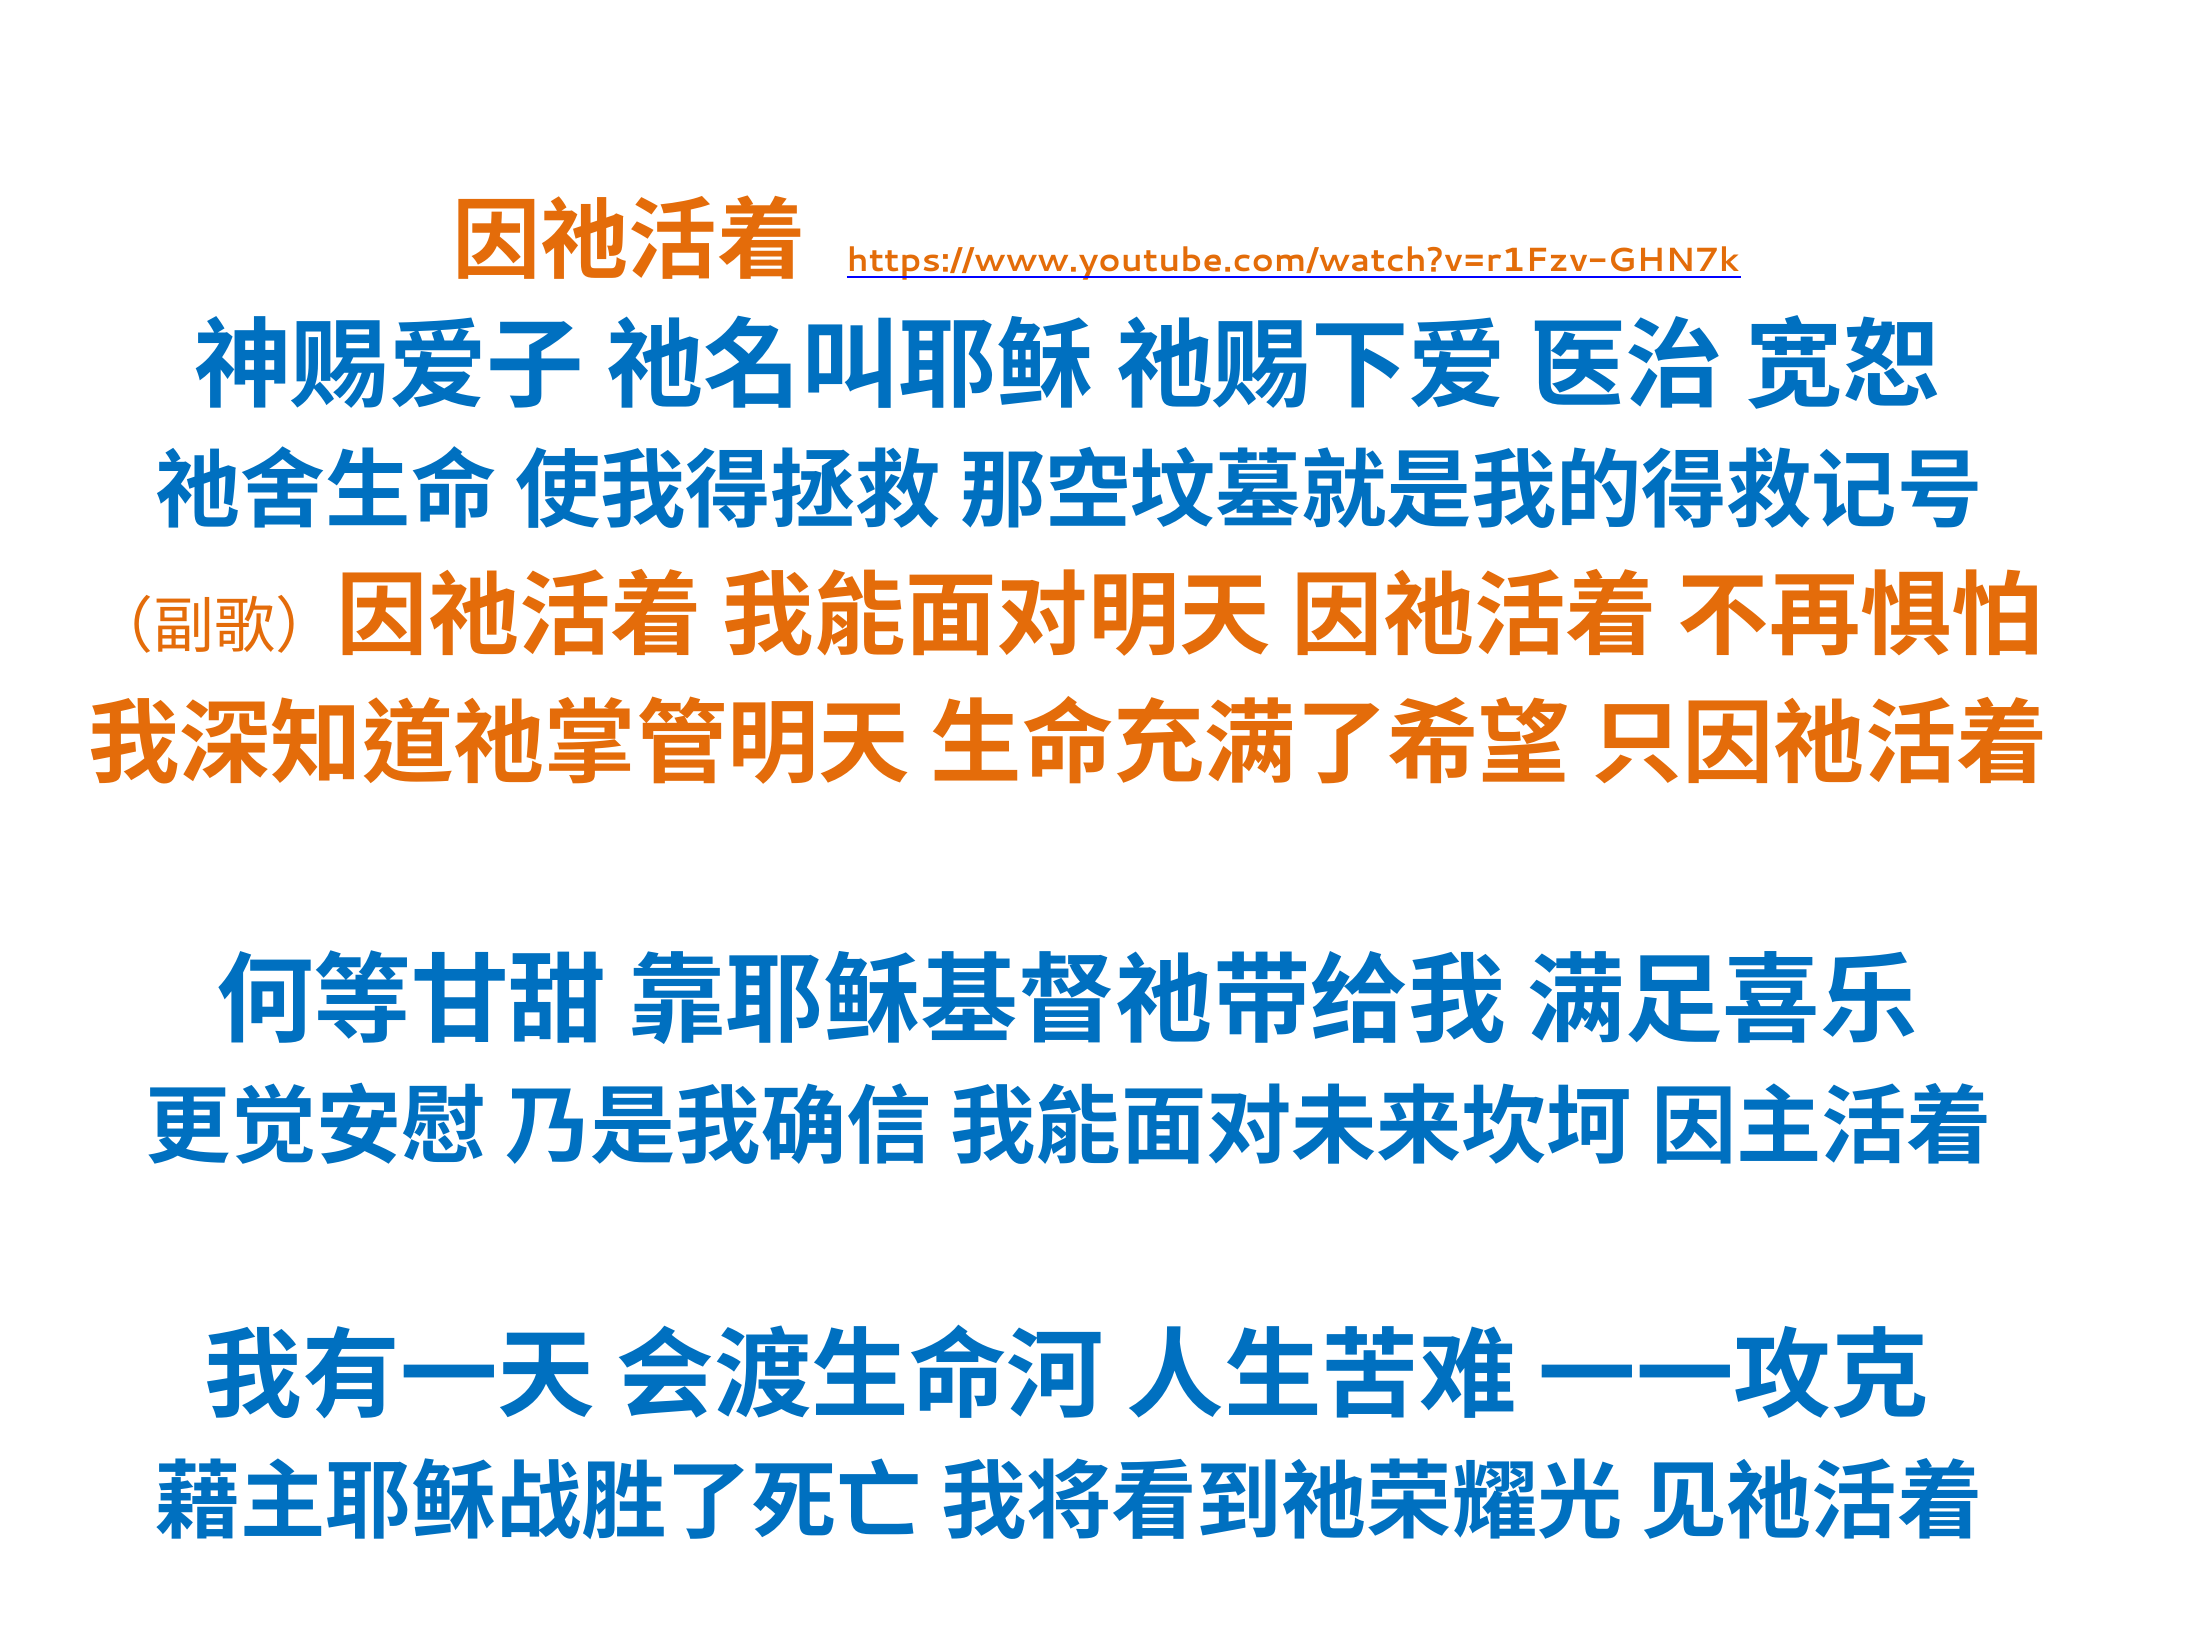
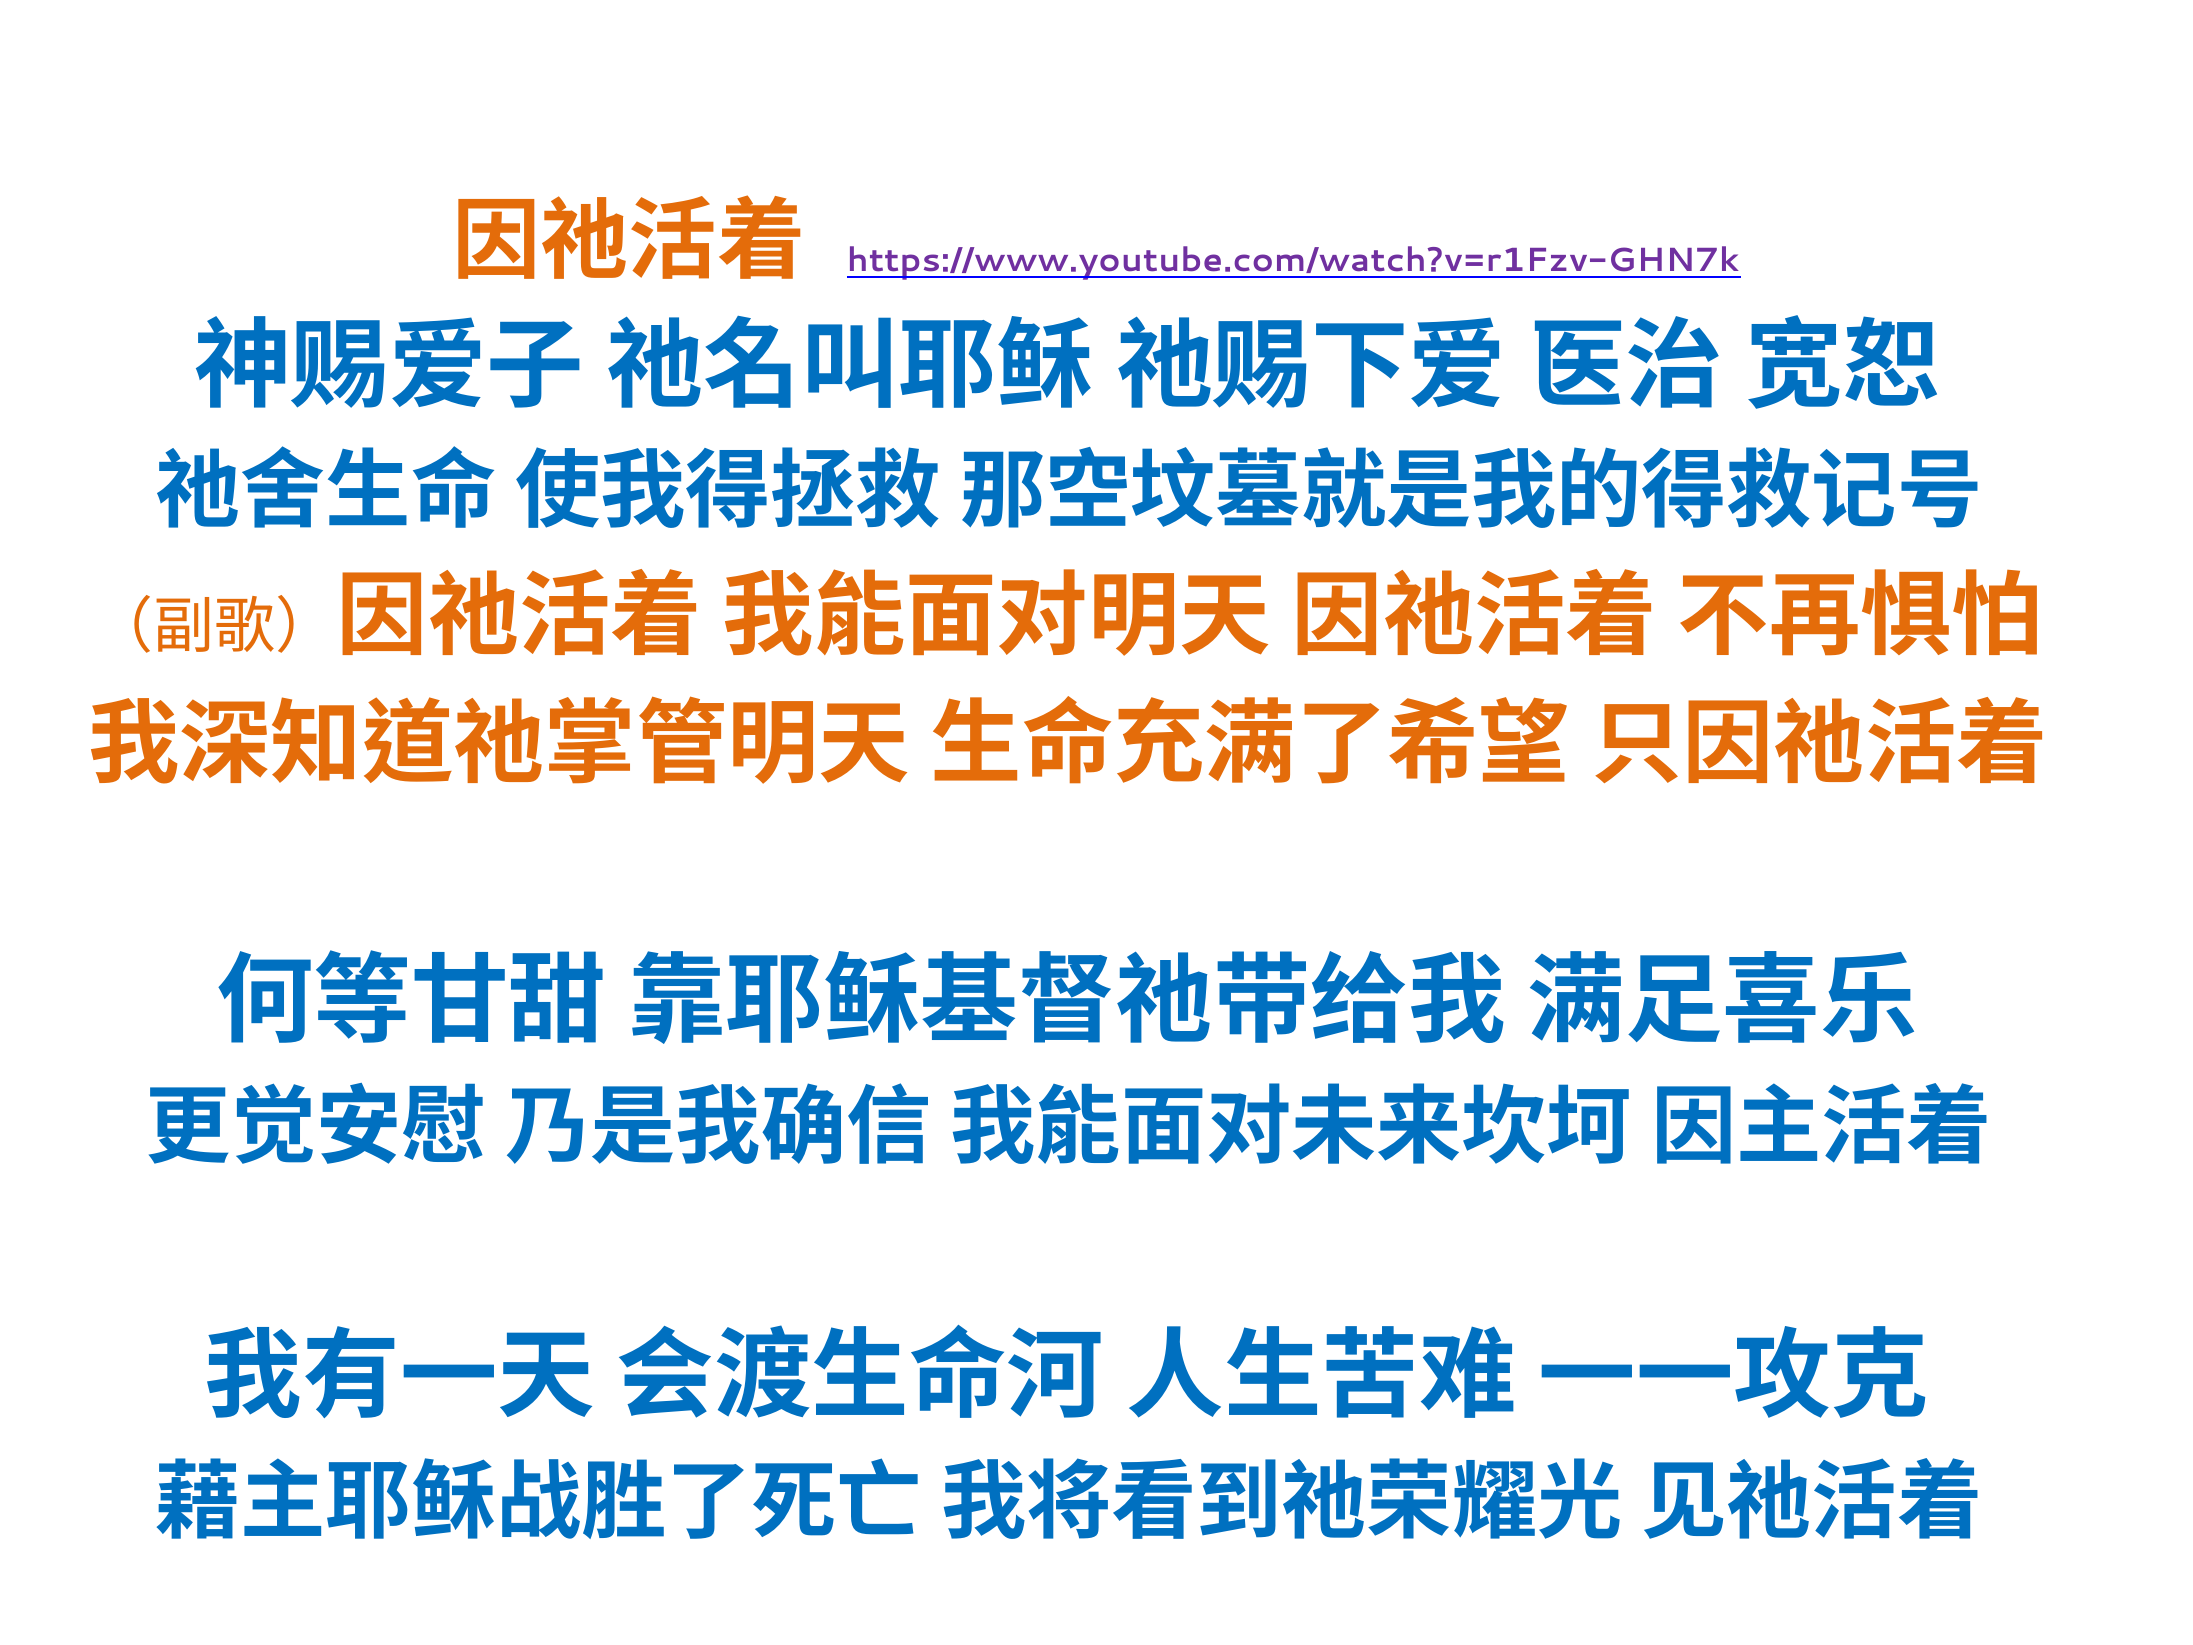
https://www.youtube.com/watch?v=r1Fzv-GHN7k colour: orange -> purple (1293, 260)
